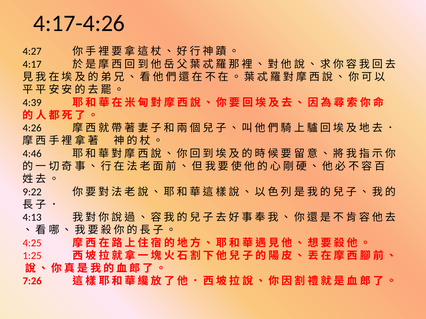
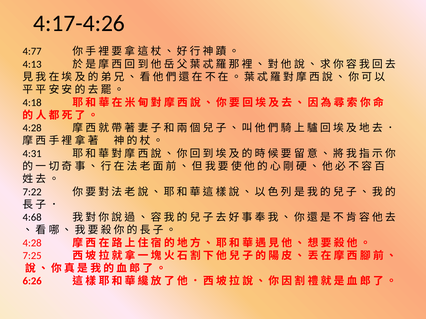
4:27: 4:27 -> 4:77 (32, 52)
4:17: 4:17 -> 4:13 (32, 64)
4:39: 4:39 -> 4:18 (32, 103)
4:26: 4:26 -> 4:28 (32, 128)
4:46: 4:46 -> 4:31 (32, 154)
9:22: 9:22 -> 7:22 (32, 192)
4:13: 4:13 -> 4:68 (32, 218)
4:25: 4:25 -> 4:28 (32, 243)
1:25: 1:25 -> 7:25 (32, 256)
7:26: 7:26 -> 6:26 (32, 282)
